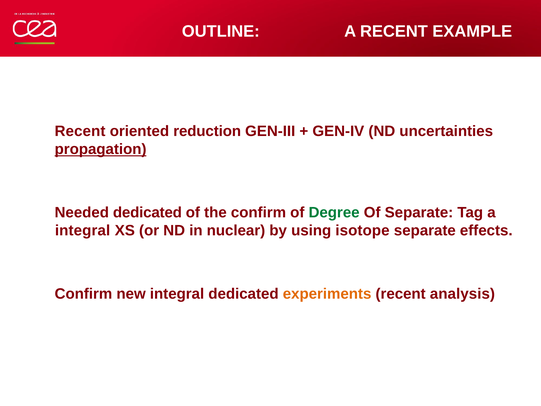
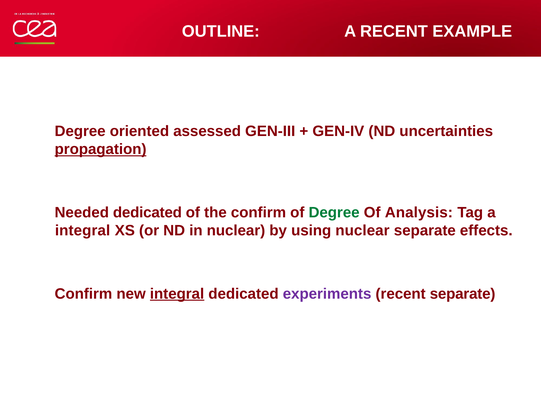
Recent: Recent -> Degree (80, 131)
reduction: reduction -> assessed (207, 131)
Of Separate: Separate -> Analysis (419, 212)
using isotope: isotope -> nuclear (362, 230)
integral underline: none -> present (177, 294)
experiments colour: orange -> purple (327, 294)
recent analysis: analysis -> separate (463, 294)
